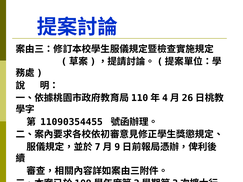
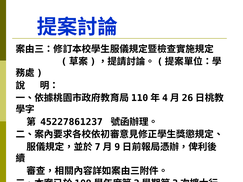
11090354455: 11090354455 -> 45227861237 (71, 122)
